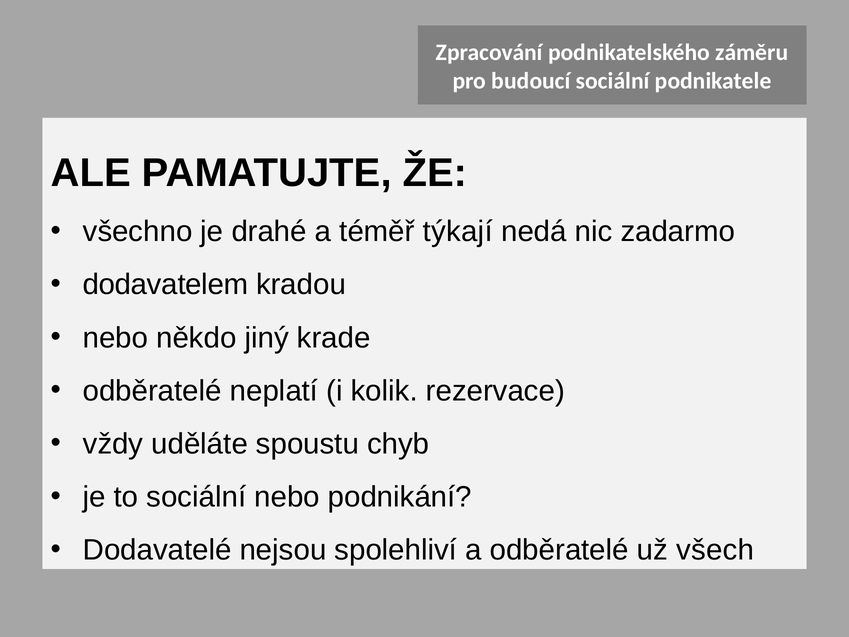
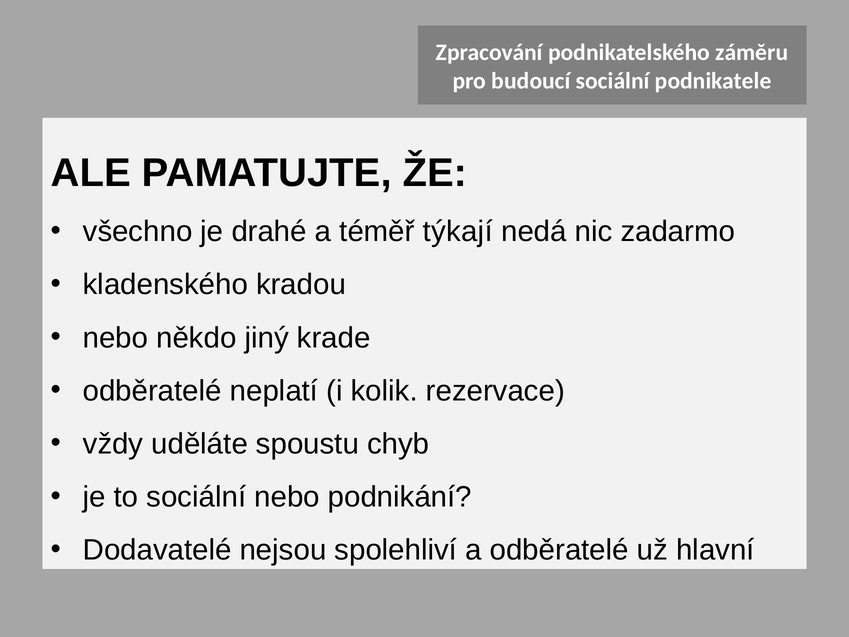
dodavatelem: dodavatelem -> kladenského (165, 285)
všech: všech -> hlavní (715, 550)
